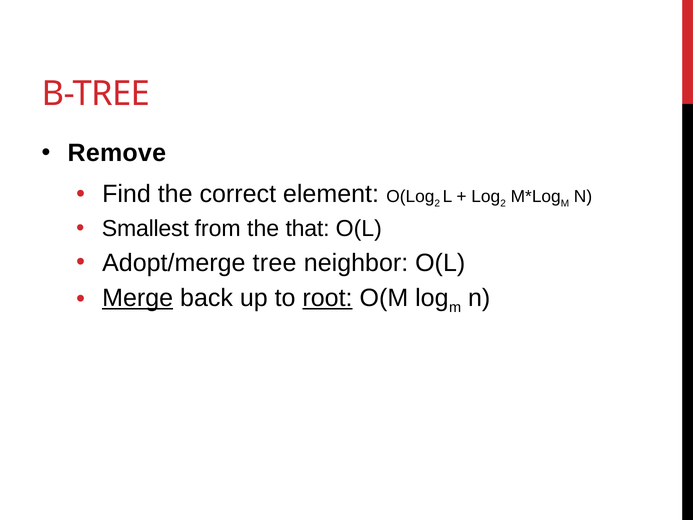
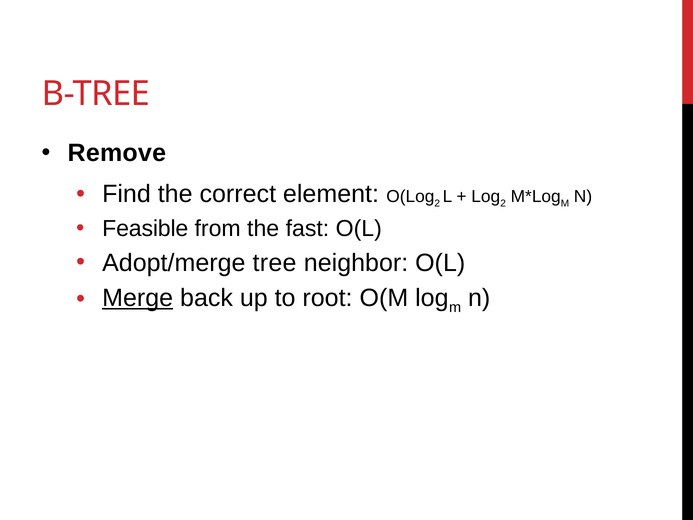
Smallest: Smallest -> Feasible (145, 229)
that: that -> fast (307, 229)
root underline: present -> none (328, 298)
